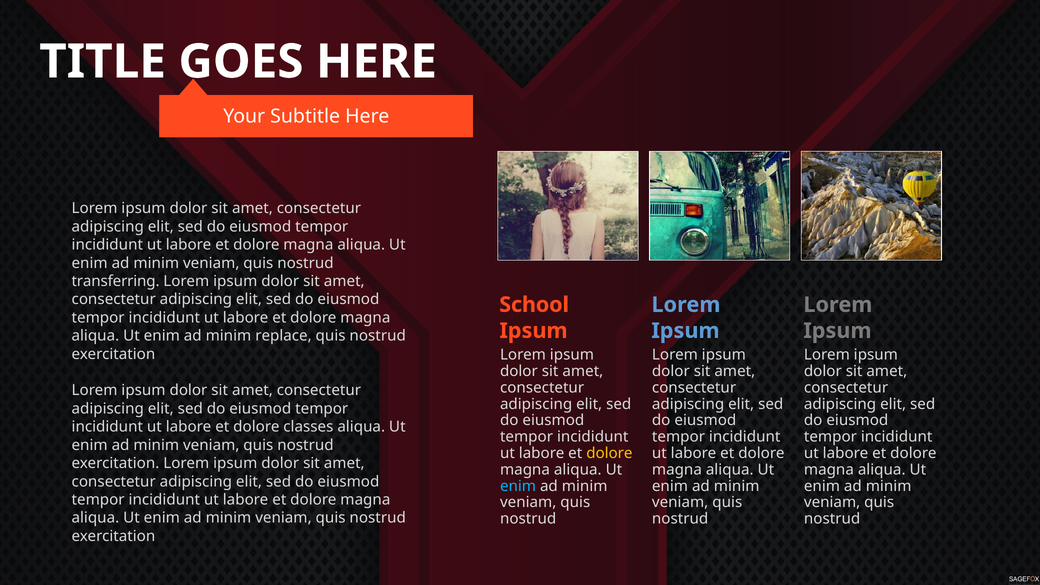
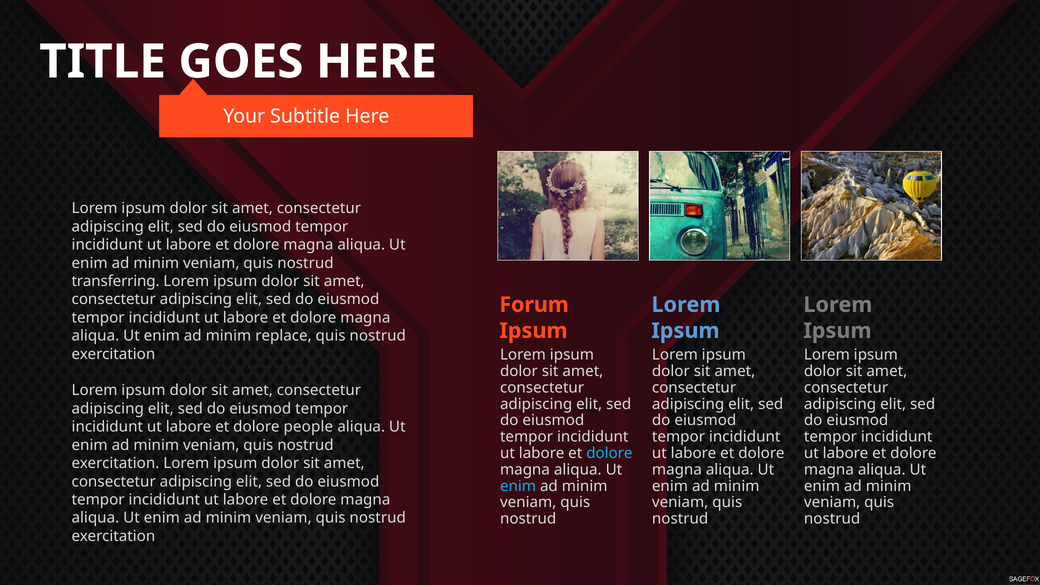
School: School -> Forum (534, 305)
classes: classes -> people (308, 427)
dolore colour: yellow -> light blue (609, 453)
